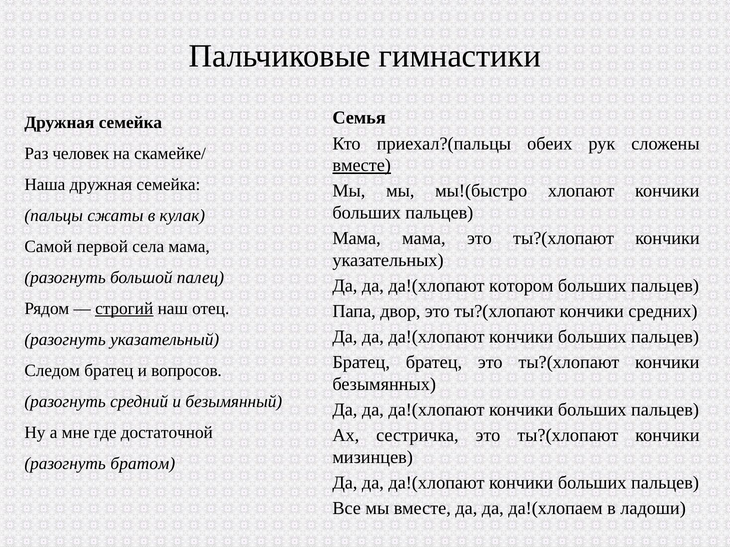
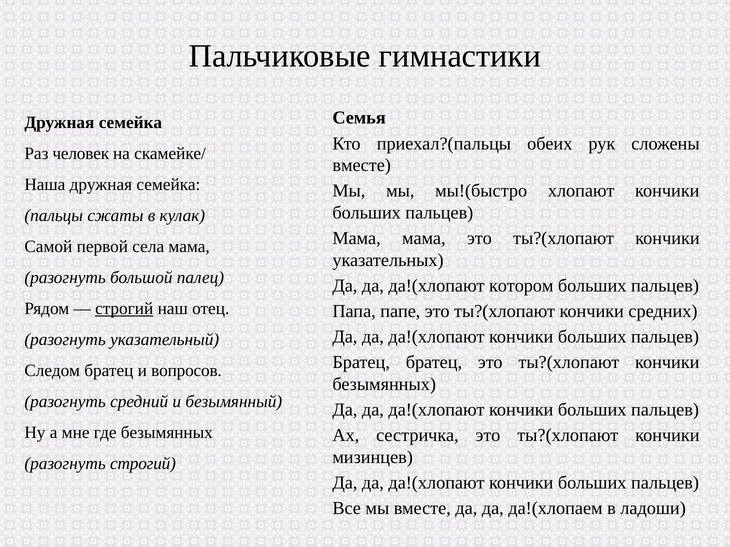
вместе underline: present -> none (362, 166)
двор: двор -> папе (400, 312)
где достаточной: достаточной -> безымянных (167, 433)
разогнуть братом: братом -> строгий (143, 464)
